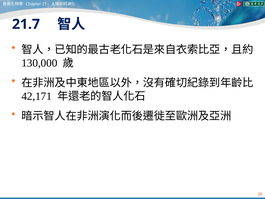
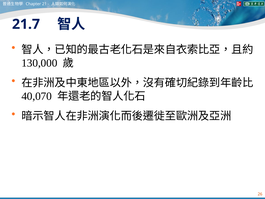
42,171: 42,171 -> 40,070 (37, 96)
